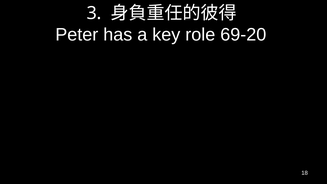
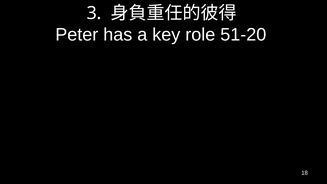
69-20: 69-20 -> 51-20 (243, 35)
